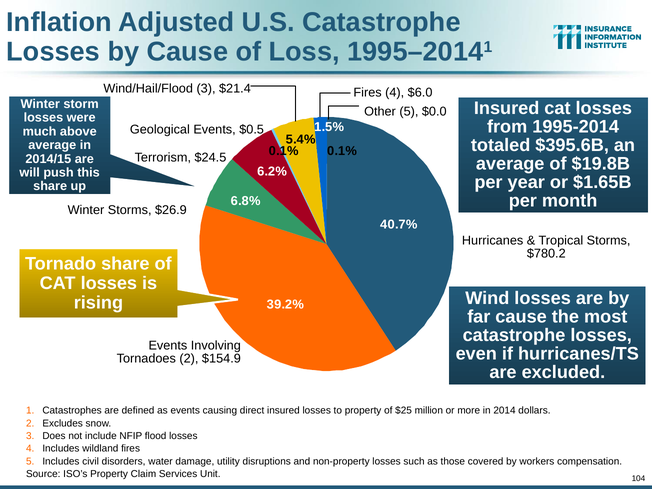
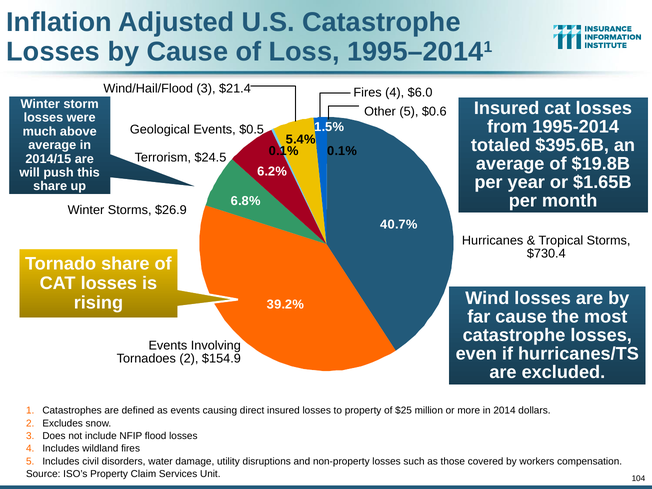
$0.0: $0.0 -> $0.6 (434, 111)
$780.2: $780.2 -> $730.4 (546, 254)
